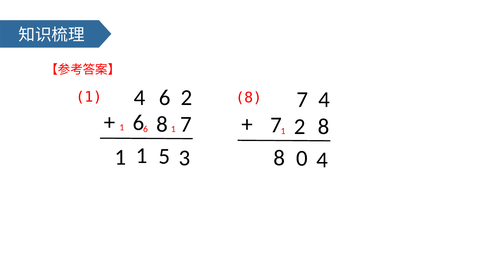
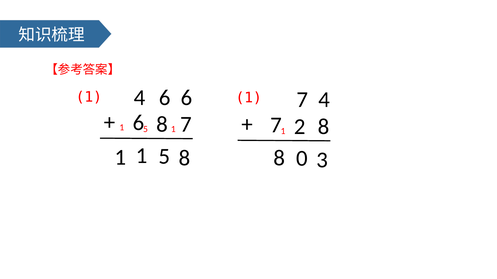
6 2: 2 -> 6 (186, 98)
8: 8 -> 1 (249, 98)
6: 6 -> 5 (145, 129)
5 3: 3 -> 8 (184, 158)
0 4: 4 -> 3 (322, 160)
